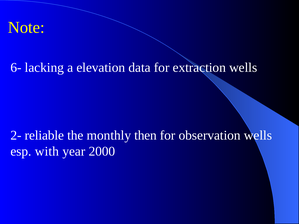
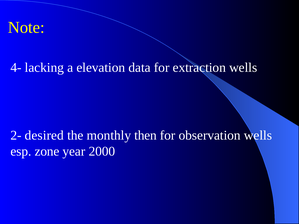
6-: 6- -> 4- (16, 68)
reliable: reliable -> desired (44, 135)
with: with -> zone (47, 151)
